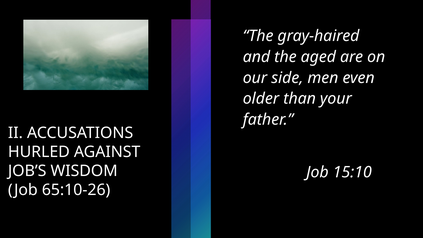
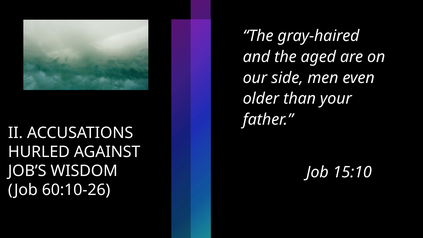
65:10-26: 65:10-26 -> 60:10-26 (76, 190)
